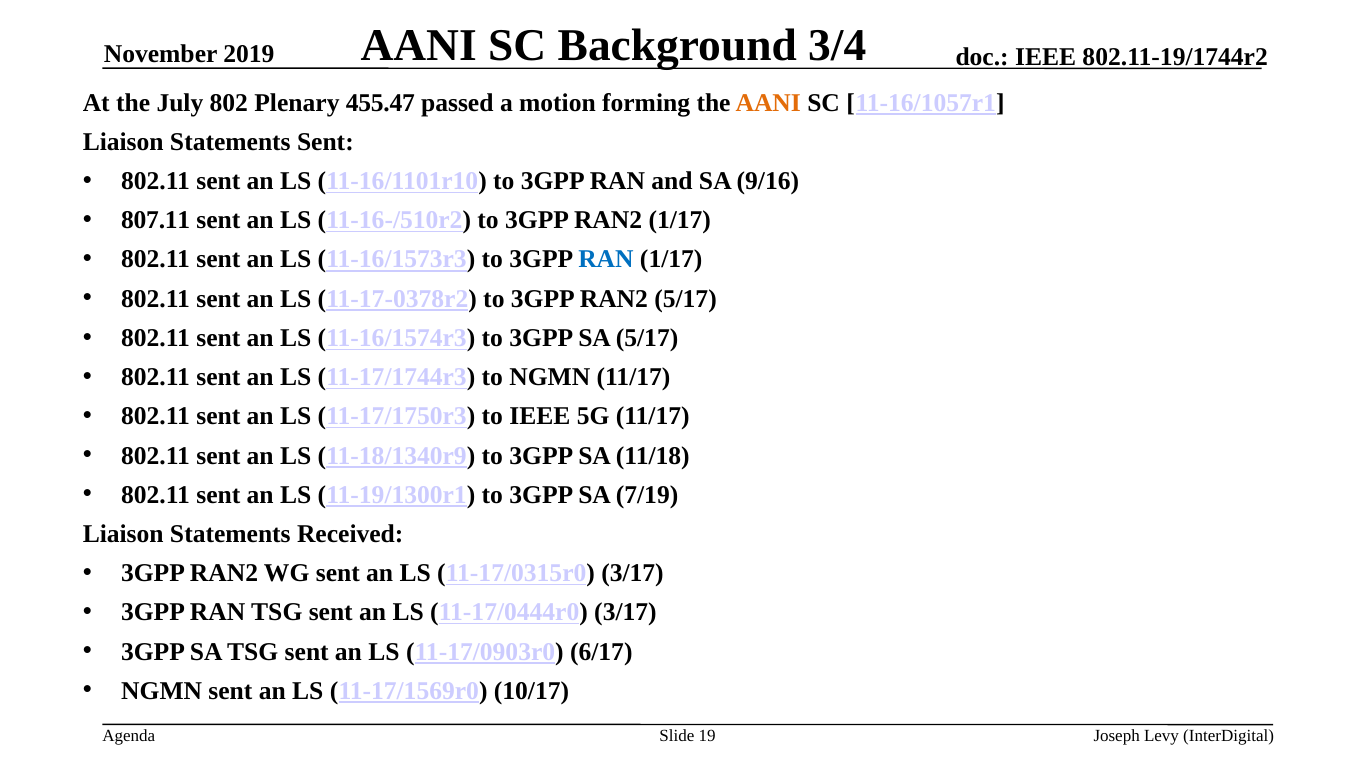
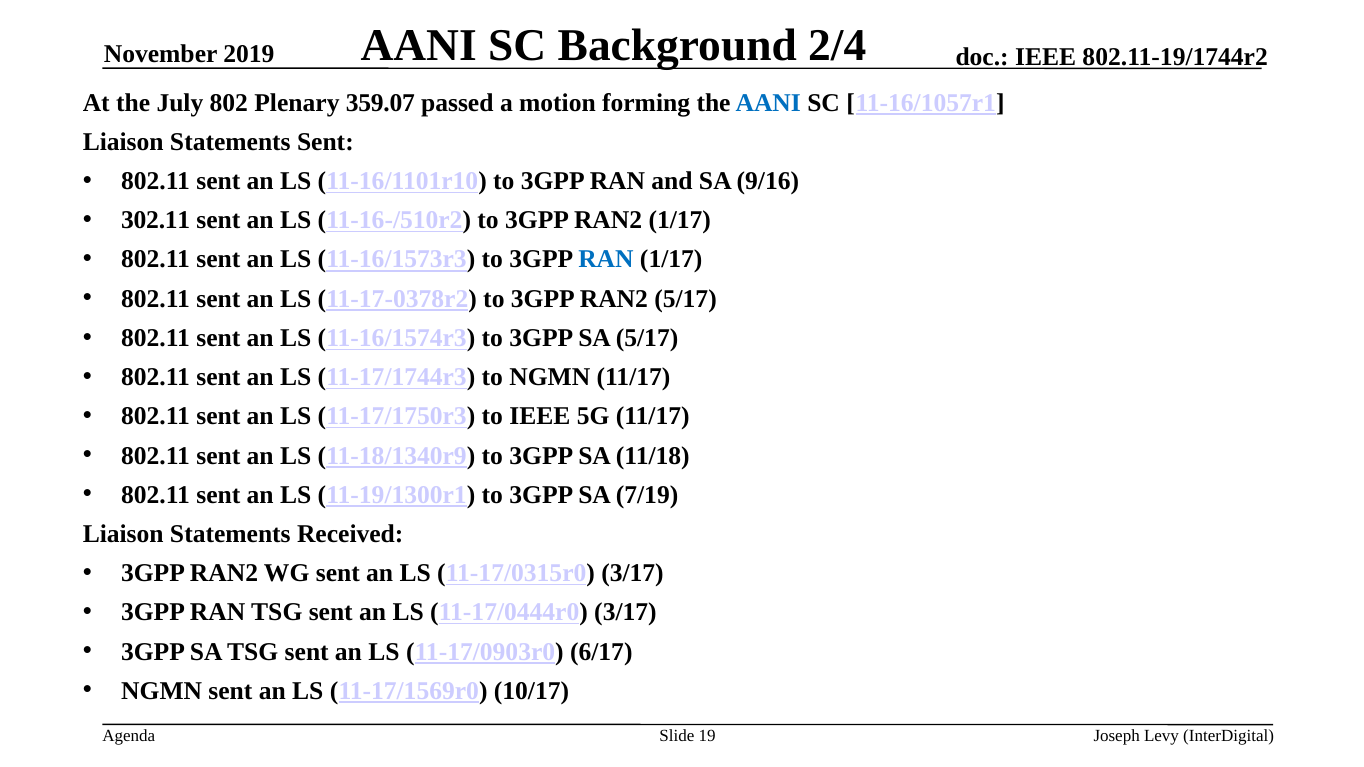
3/4: 3/4 -> 2/4 (837, 45)
455.47: 455.47 -> 359.07 (380, 103)
AANI colour: orange -> blue (768, 103)
807.11: 807.11 -> 302.11 (156, 220)
